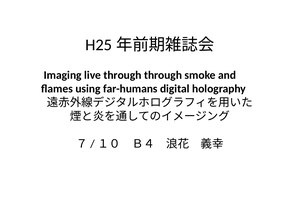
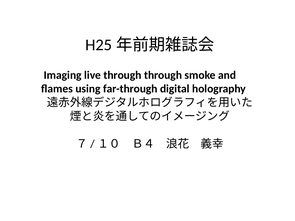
far-humans: far-humans -> far-through (130, 89)
